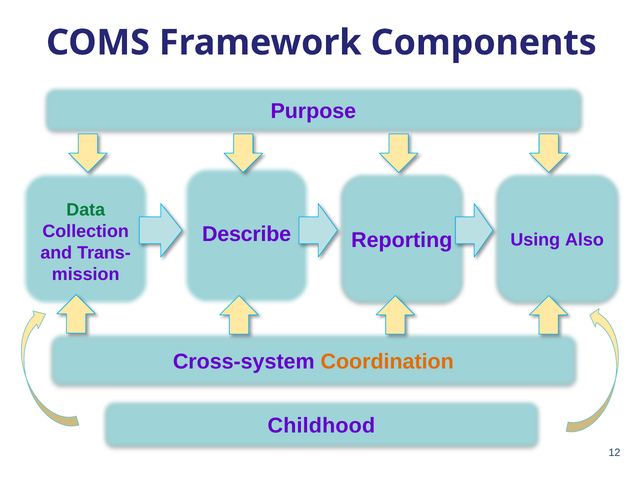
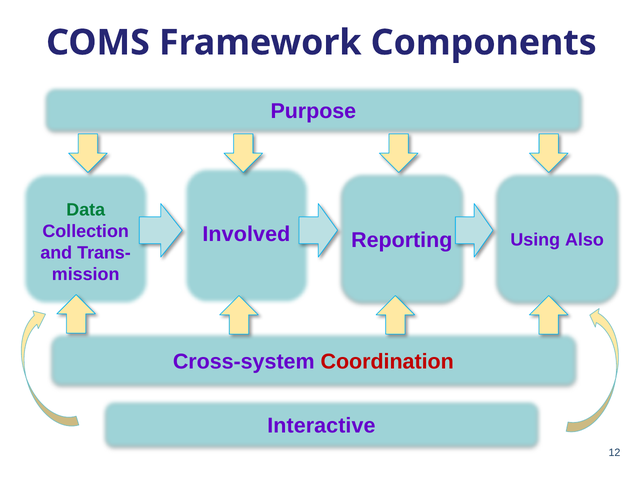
Describe: Describe -> Involved (246, 234)
Coordination colour: orange -> red (387, 362)
Childhood: Childhood -> Interactive (321, 426)
